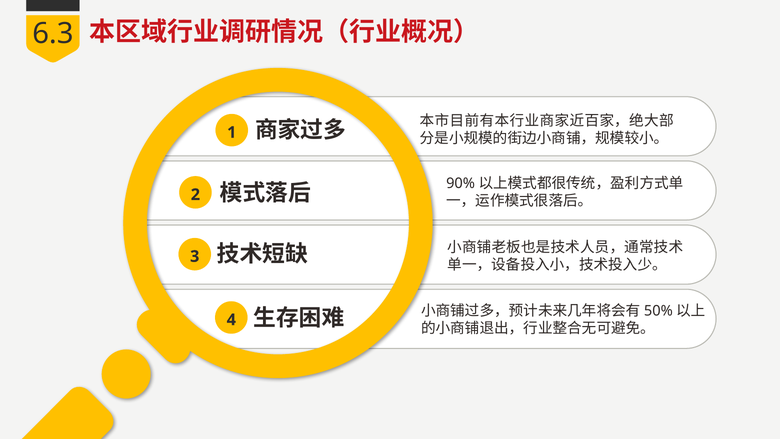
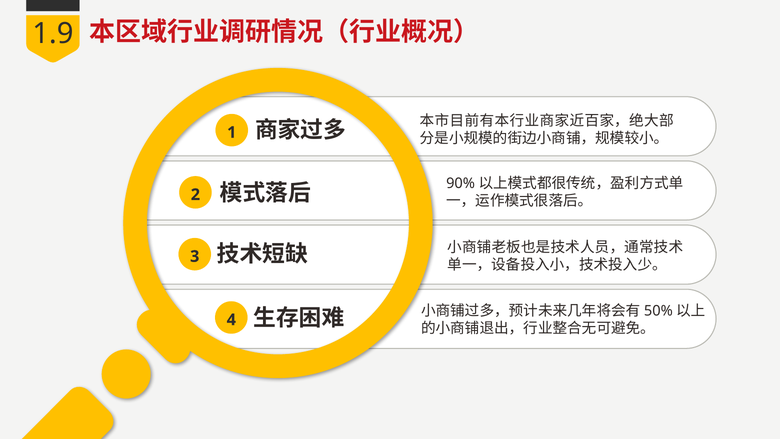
6.3: 6.3 -> 1.9 (53, 34)
